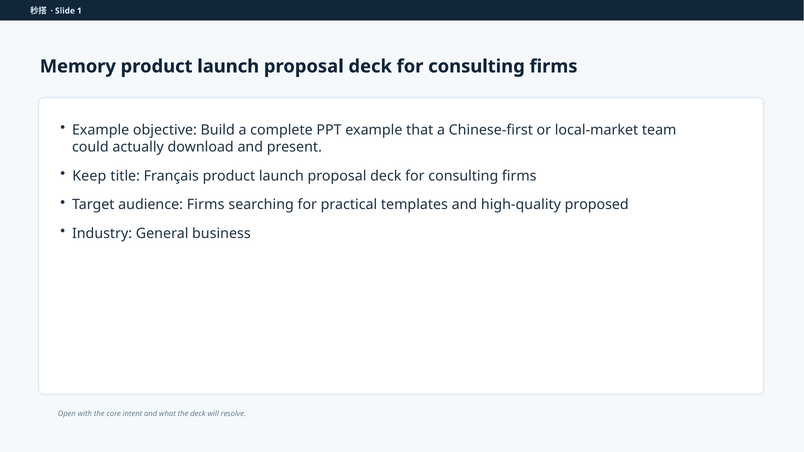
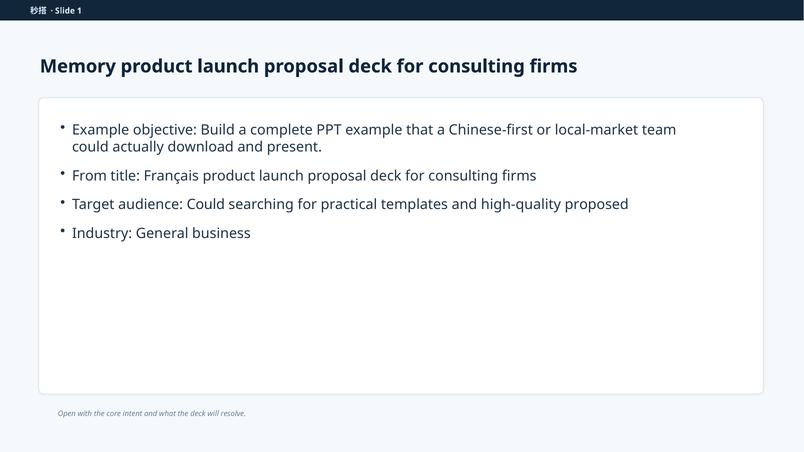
Keep: Keep -> From (89, 176)
audience Firms: Firms -> Could (206, 205)
